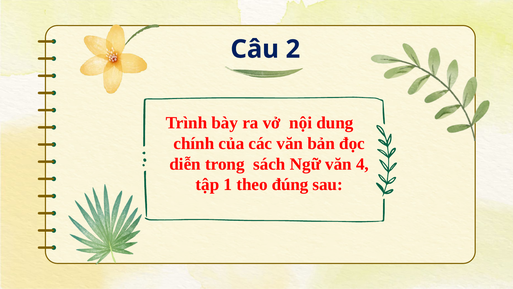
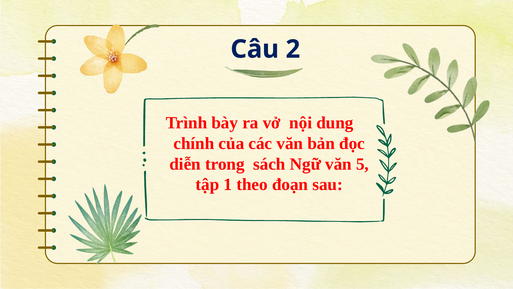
4: 4 -> 5 (362, 164)
đúng: đúng -> đoạn (290, 184)
